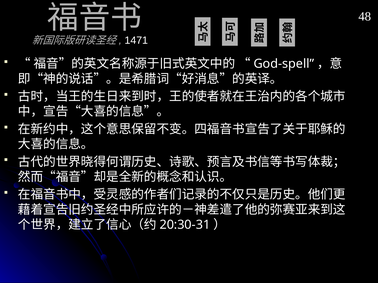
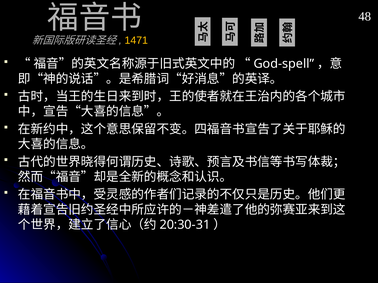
1471 colour: white -> yellow (136, 40)
